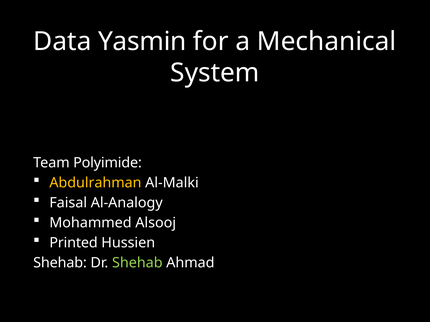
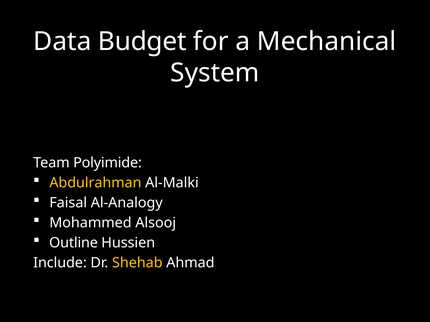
Yasmin: Yasmin -> Budget (142, 42)
Printed: Printed -> Outline (74, 243)
Shehab: Shehab -> Include (60, 263)
Shehab colour: light green -> yellow (137, 263)
